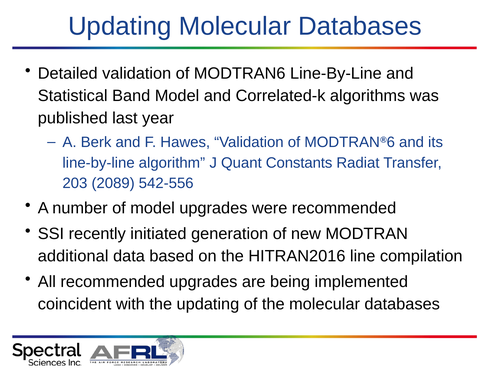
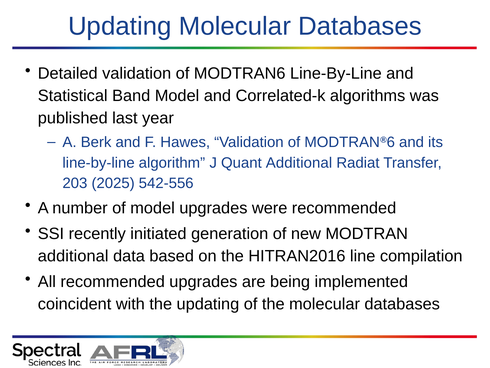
Quant Constants: Constants -> Additional (299, 163)
2089: 2089 -> 2025 (113, 183)
